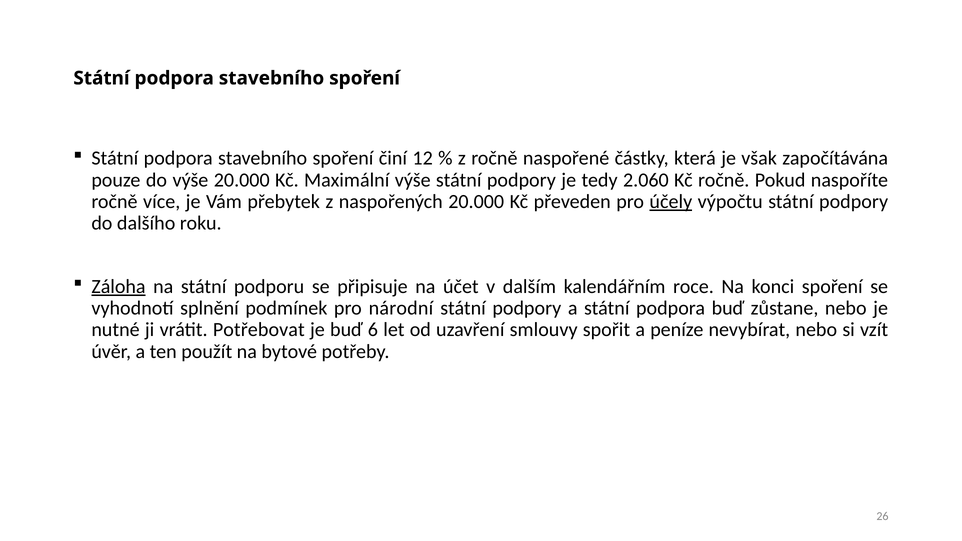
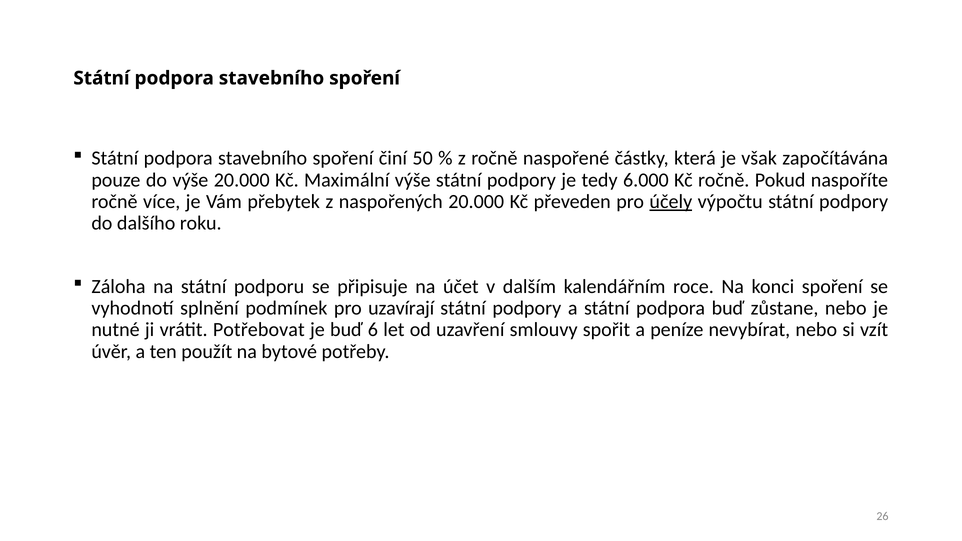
12: 12 -> 50 (423, 158)
2.060: 2.060 -> 6.000 (646, 180)
Záloha underline: present -> none (118, 287)
národní: národní -> uzavírají (401, 308)
